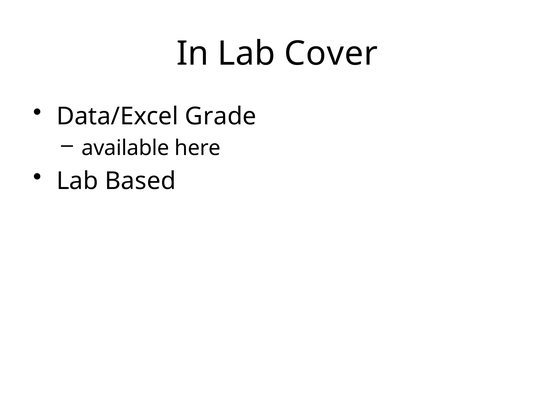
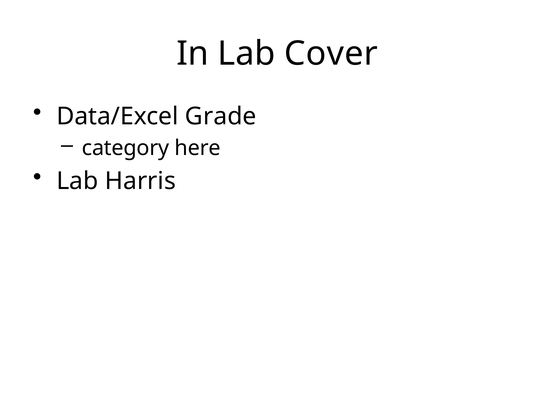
available: available -> category (126, 148)
Based: Based -> Harris (140, 181)
